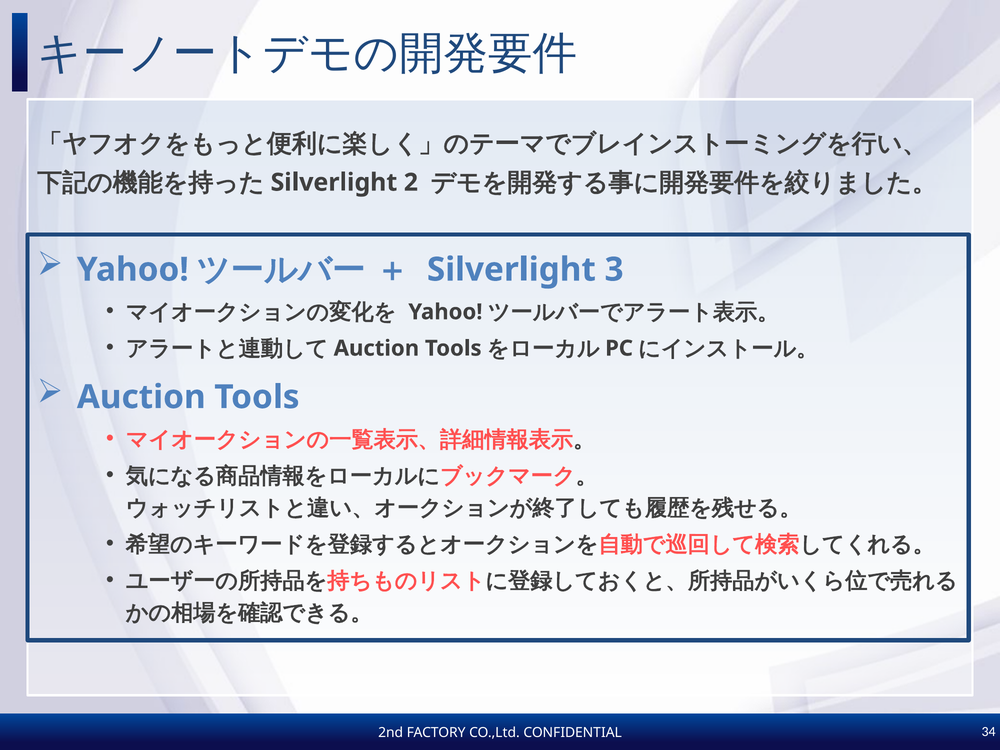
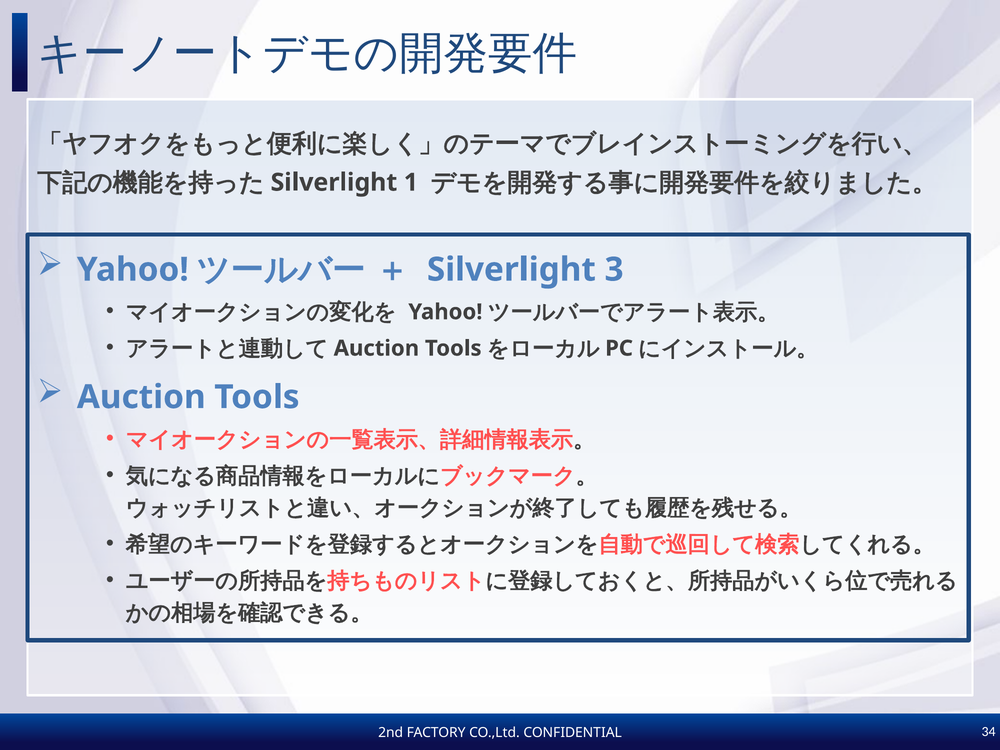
2: 2 -> 1 (411, 182)
